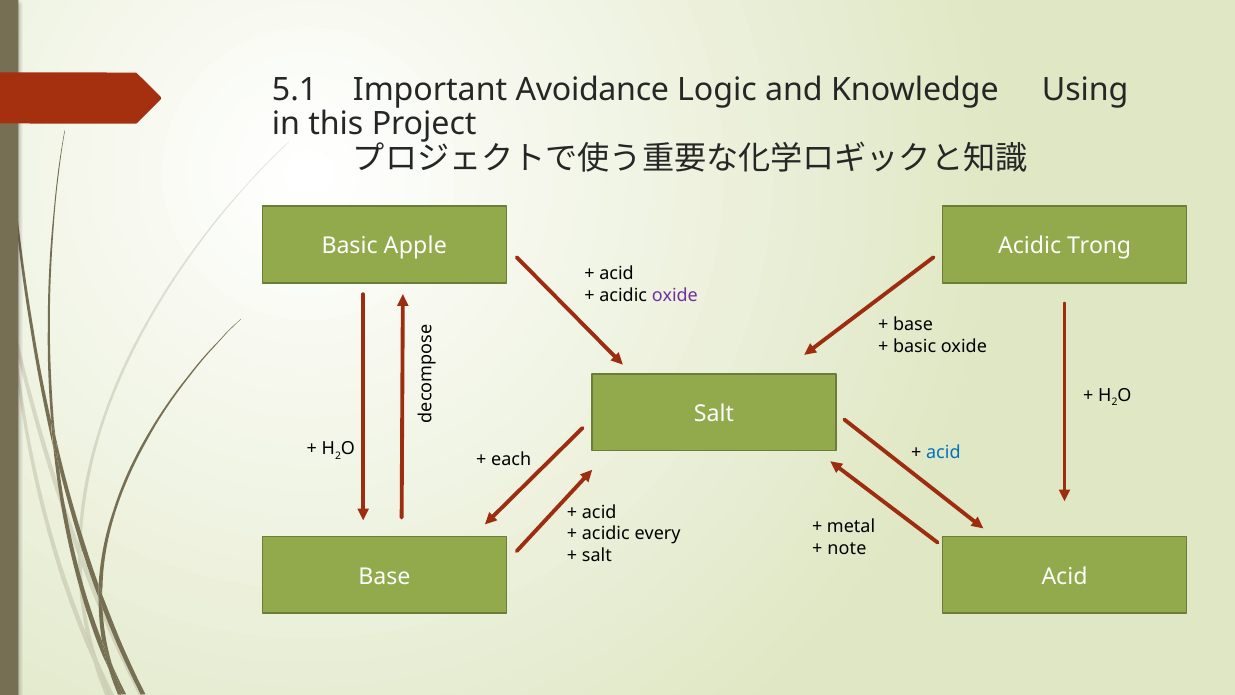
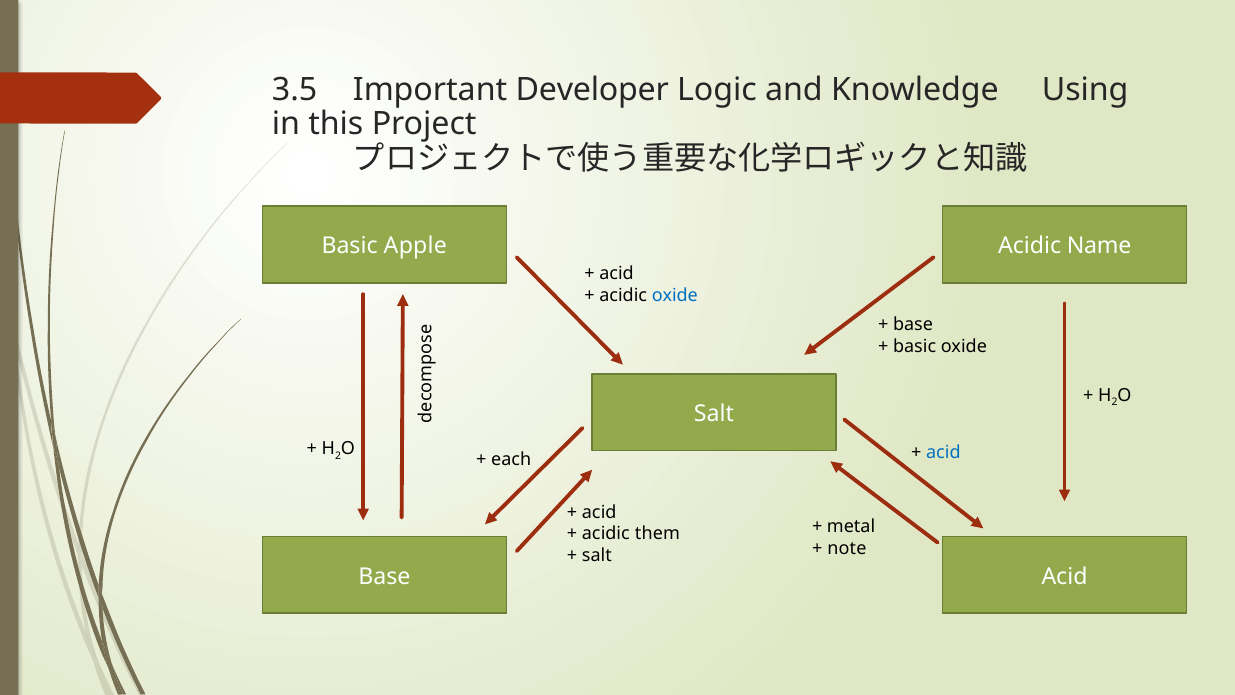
5.1: 5.1 -> 3.5 (295, 89)
Avoidance: Avoidance -> Developer (592, 89)
Trong: Trong -> Name (1099, 246)
oxide colour: purple -> blue (675, 295)
every: every -> them (657, 533)
